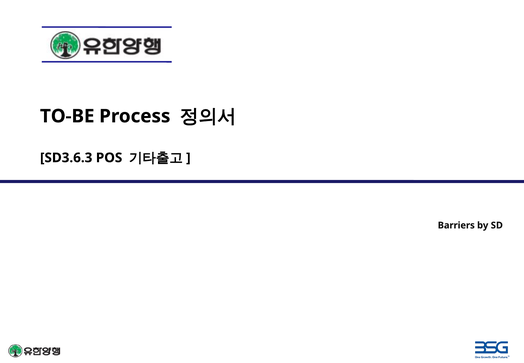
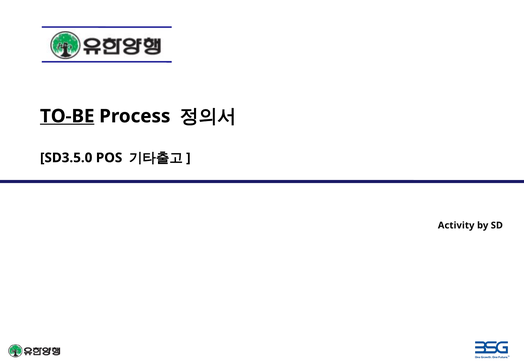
TO-BE underline: none -> present (67, 116)
SD3.6.3: SD3.6.3 -> SD3.5.0 (66, 158)
Barriers: Barriers -> Activity (456, 225)
